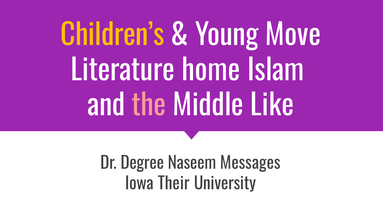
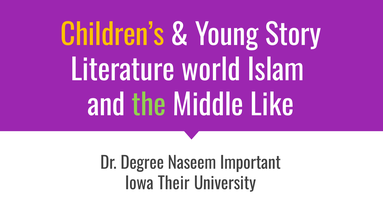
Move: Move -> Story (293, 35)
home: home -> world (211, 70)
the colour: pink -> light green (149, 106)
Messages: Messages -> Important (250, 163)
